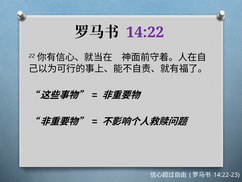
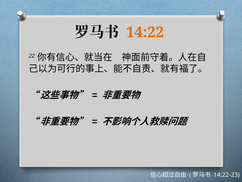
14:22 colour: purple -> orange (145, 32)
